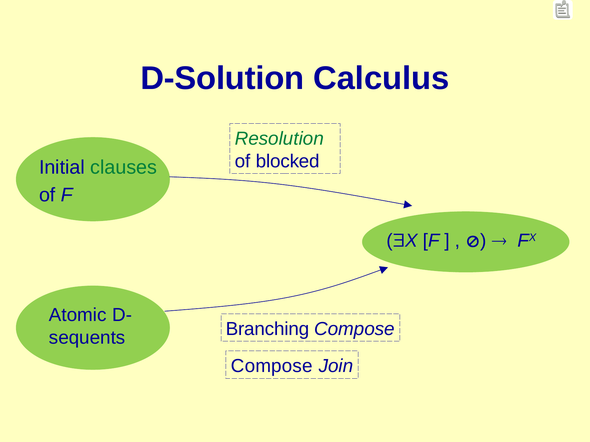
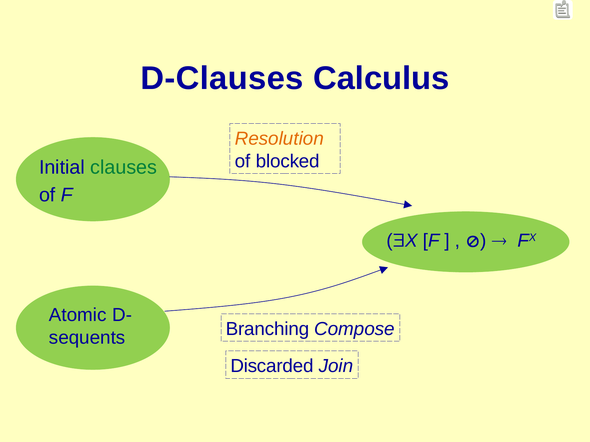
D-Solution: D-Solution -> D-Clauses (222, 78)
Resolution colour: green -> orange (279, 139)
Compose: Compose -> Discarded (272, 366)
